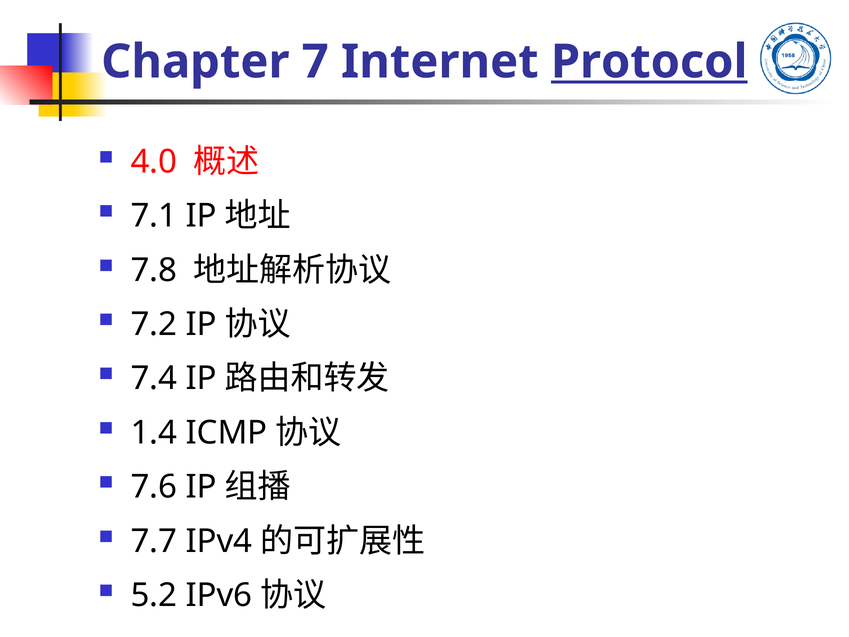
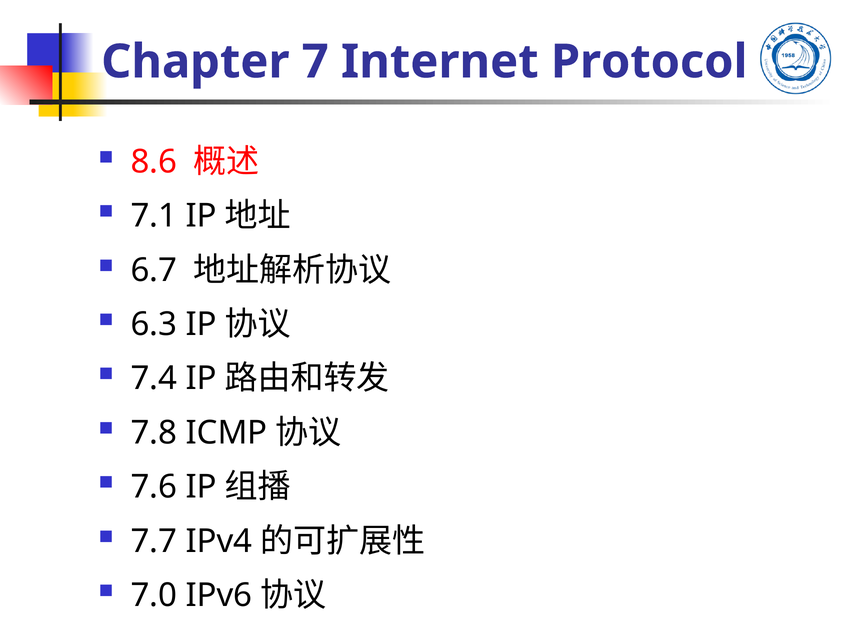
Protocol underline: present -> none (649, 62)
4.0: 4.0 -> 8.6 (154, 162)
7.8: 7.8 -> 6.7 (154, 270)
7.2: 7.2 -> 6.3 (154, 324)
1.4: 1.4 -> 7.8 (154, 433)
5.2: 5.2 -> 7.0 (154, 595)
